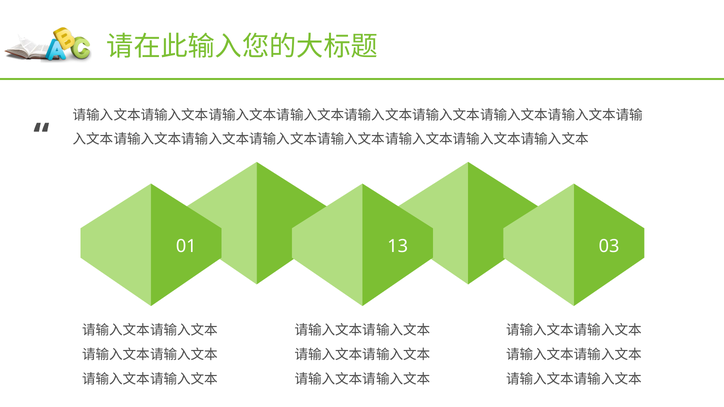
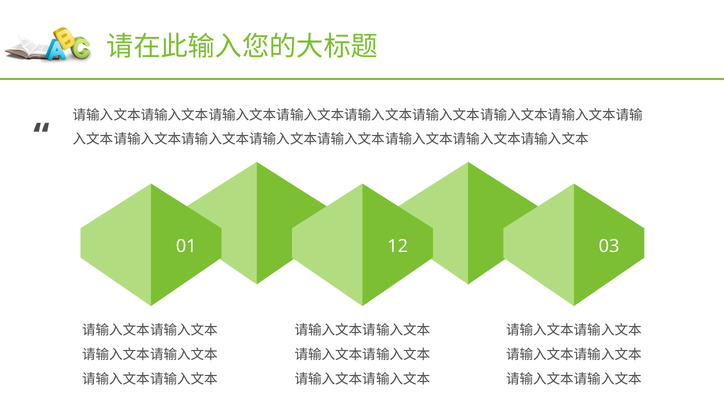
13: 13 -> 12 (398, 246)
